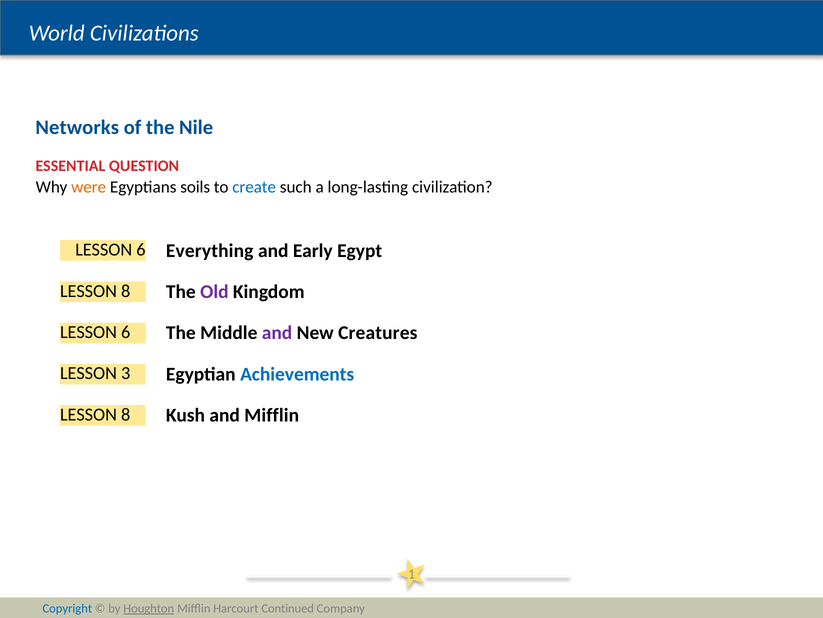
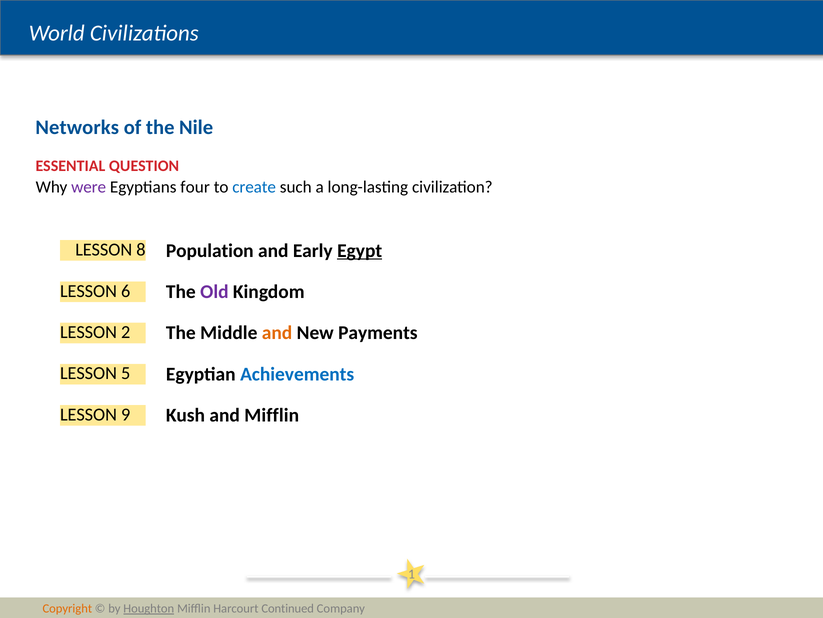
were colour: orange -> purple (89, 187)
soils: soils -> four (195, 187)
6: 6 -> 8 (141, 249)
Everything: Everything -> Population (210, 250)
Egypt underline: none -> present (360, 250)
8: 8 -> 6 (126, 291)
6: 6 -> 2 (126, 332)
and colour: purple -> orange (277, 333)
Creatures: Creatures -> Payments (378, 333)
3: 3 -> 5 (126, 373)
8: 8 -> 9 (126, 414)
Copyright colour: blue -> orange (67, 608)
